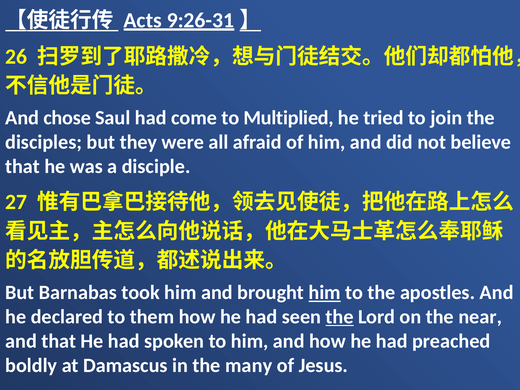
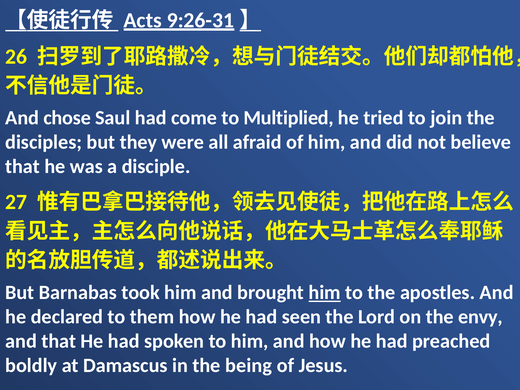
the underline: present -> none (340, 317)
near: near -> envy (480, 317)
many: many -> being (249, 365)
